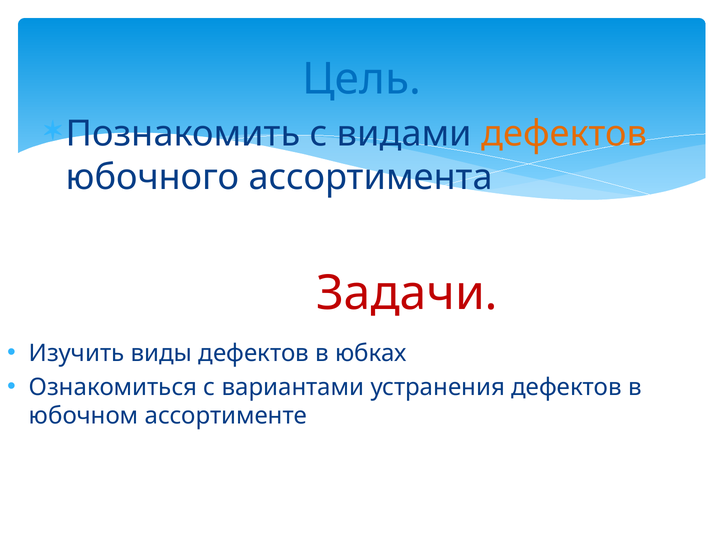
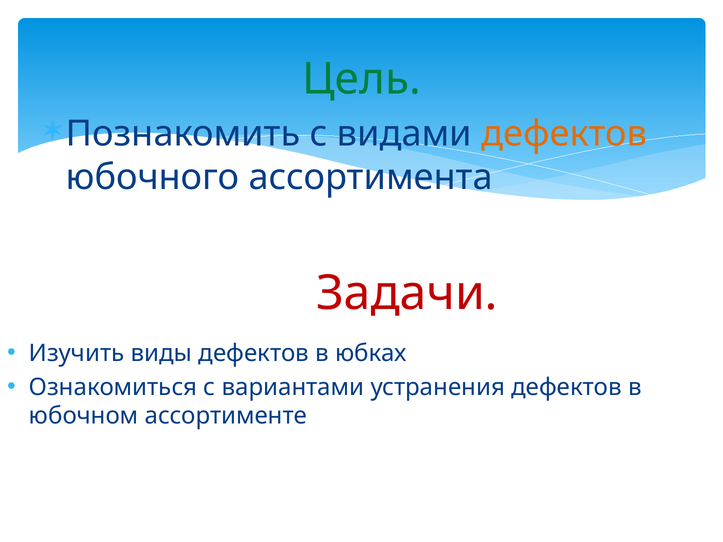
Цель colour: blue -> green (361, 79)
